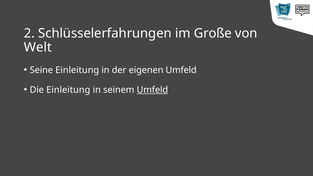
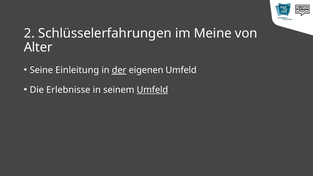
Große: Große -> Meine (213, 33)
Welt: Welt -> Alter (38, 47)
der underline: none -> present (119, 70)
Die Einleitung: Einleitung -> Erlebnisse (68, 90)
